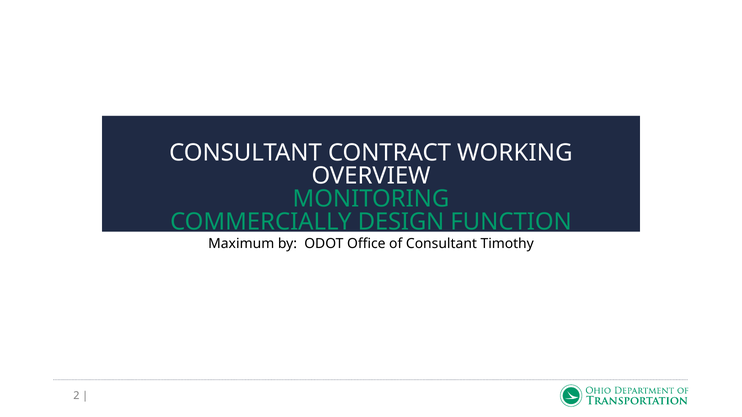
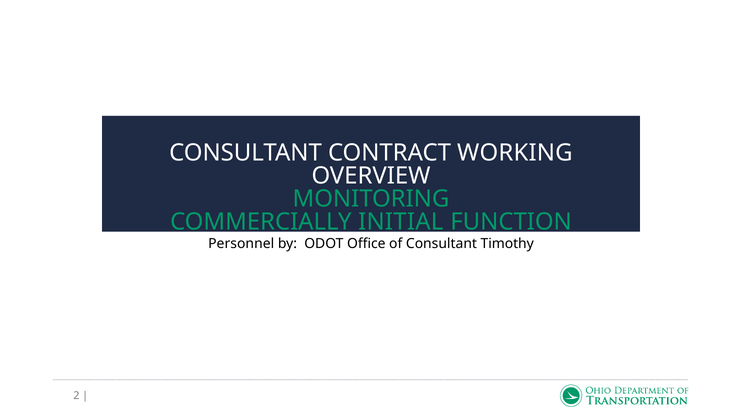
DESIGN: DESIGN -> INITIAL (401, 222)
Maximum: Maximum -> Personnel (241, 244)
